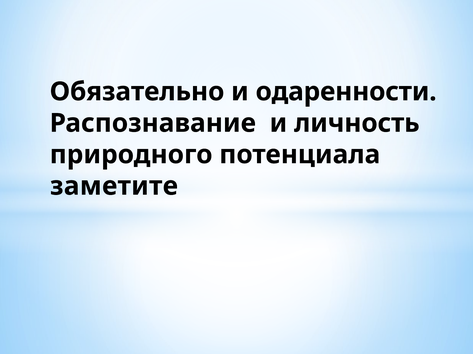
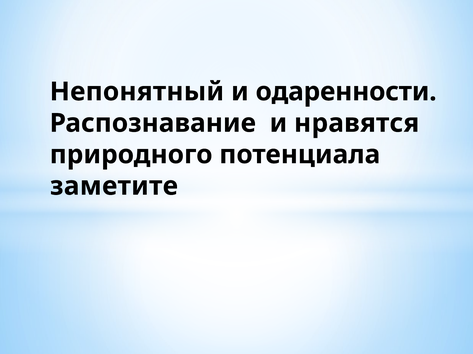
Обязательно: Обязательно -> Непонятный (137, 92)
личность: личность -> нравятся (357, 123)
